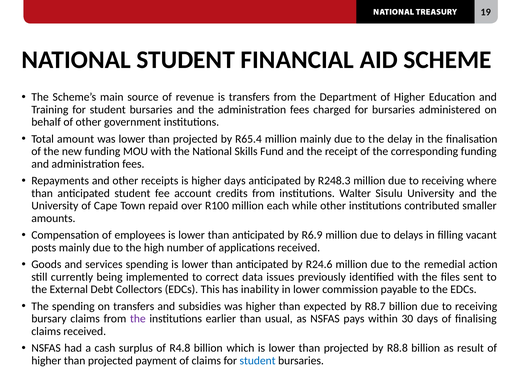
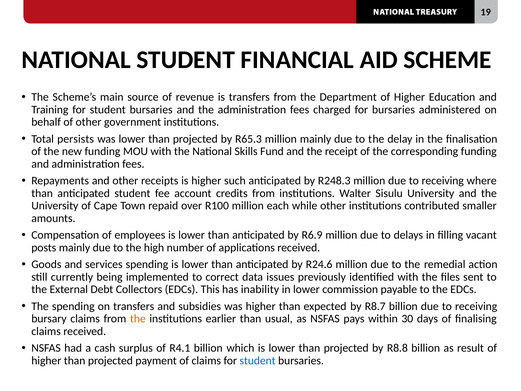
amount: amount -> persists (76, 139)
R65.4: R65.4 -> R65.3 (248, 139)
higher days: days -> such (235, 181)
the colour: purple -> orange (138, 319)
R4.8: R4.8 -> R4.1 (180, 348)
